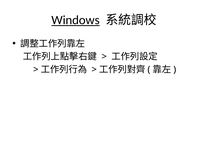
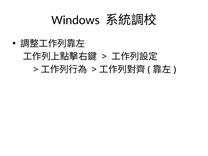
Windows underline: present -> none (76, 20)
